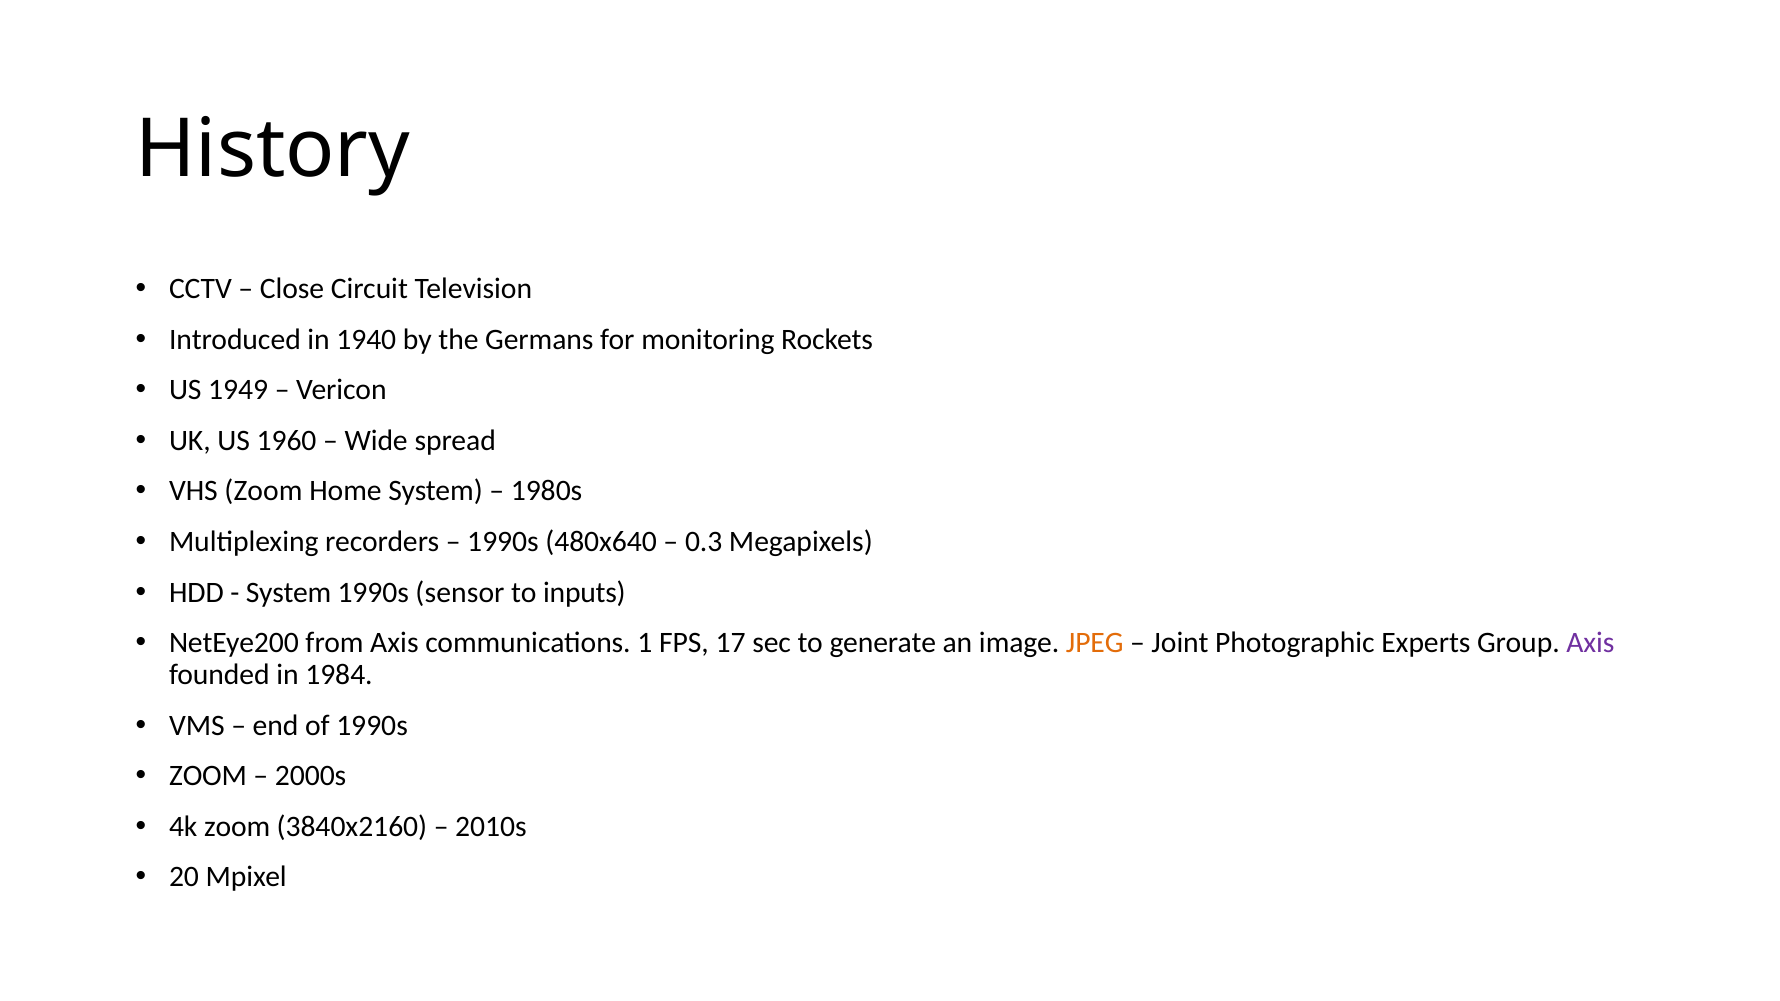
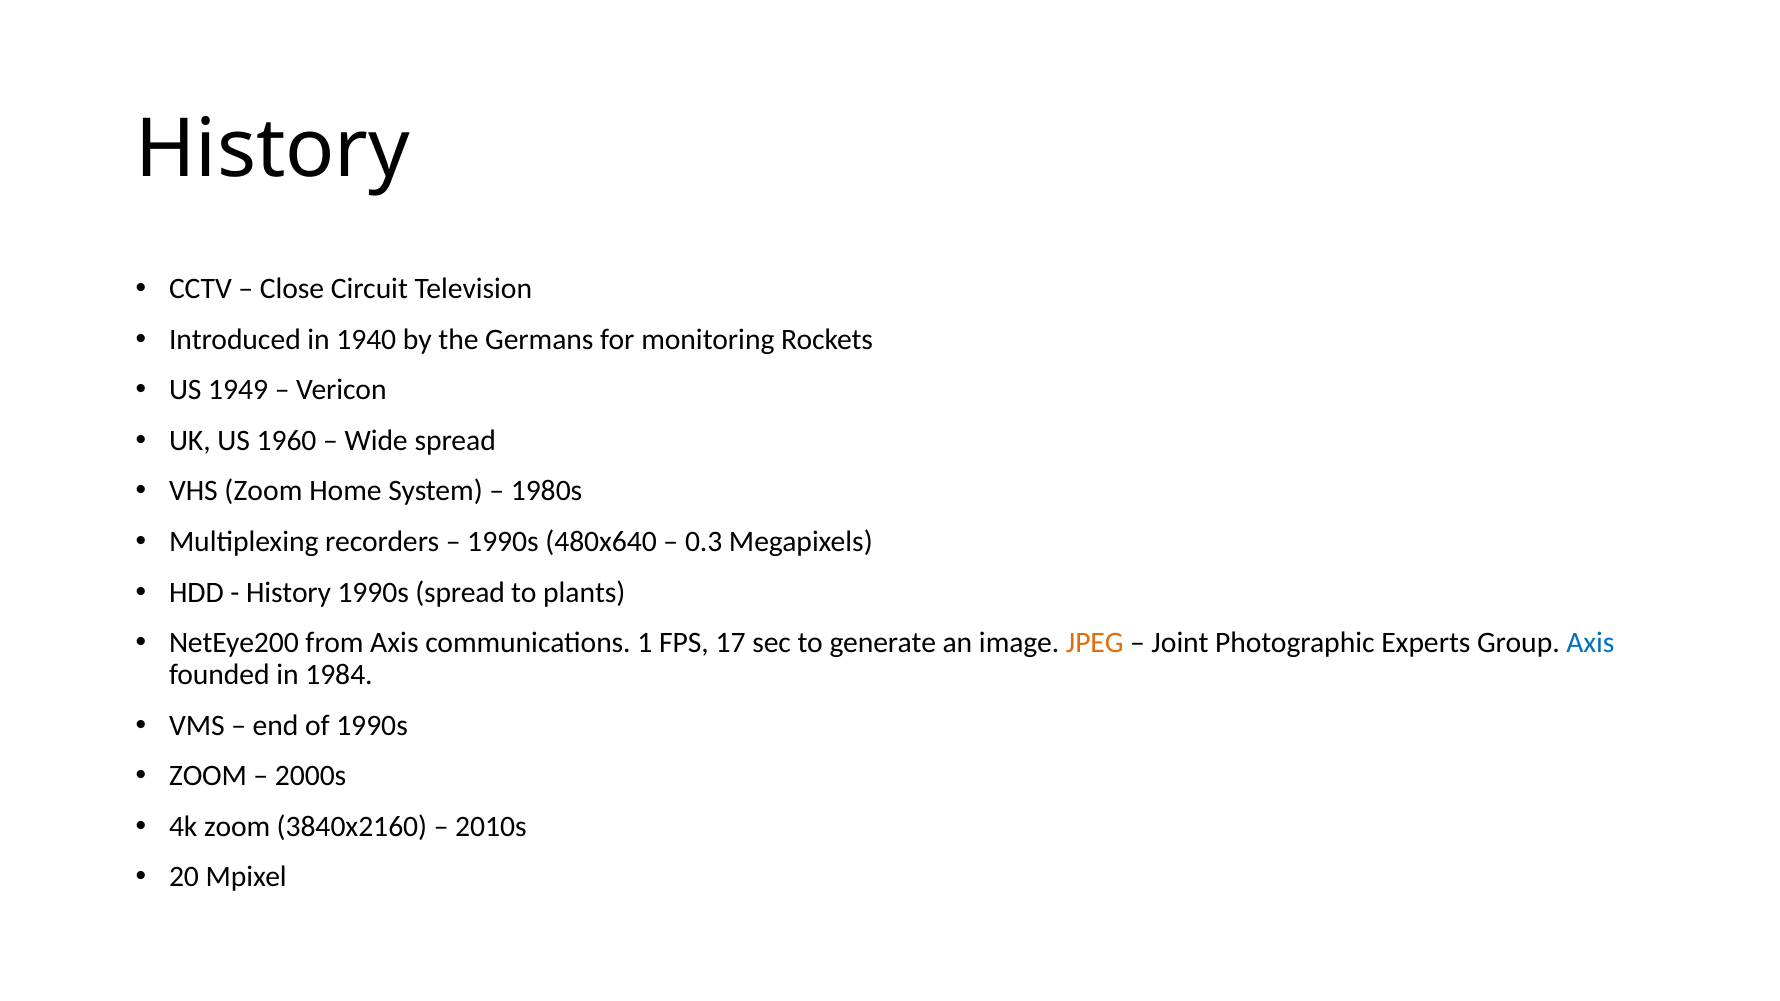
System: System -> History (289, 592)
1990s sensor: sensor -> spread (460, 592)
inputs: inputs -> plants (584, 592)
Axis colour: purple -> blue (1590, 643)
